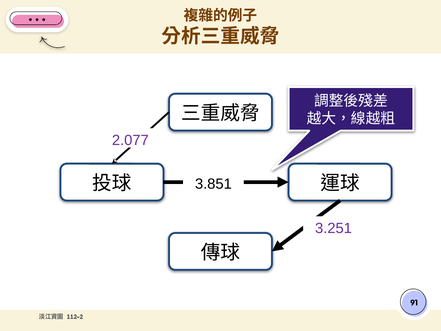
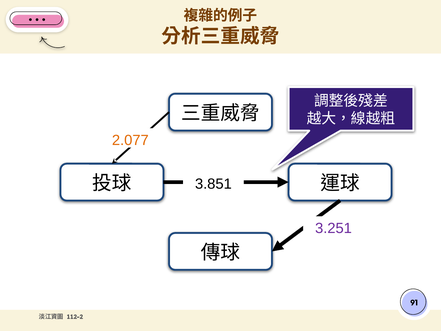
2.077 colour: purple -> orange (130, 140)
